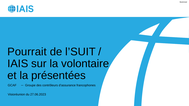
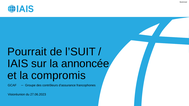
volontaire: volontaire -> annoncée (85, 64)
présentées: présentées -> compromis (58, 76)
